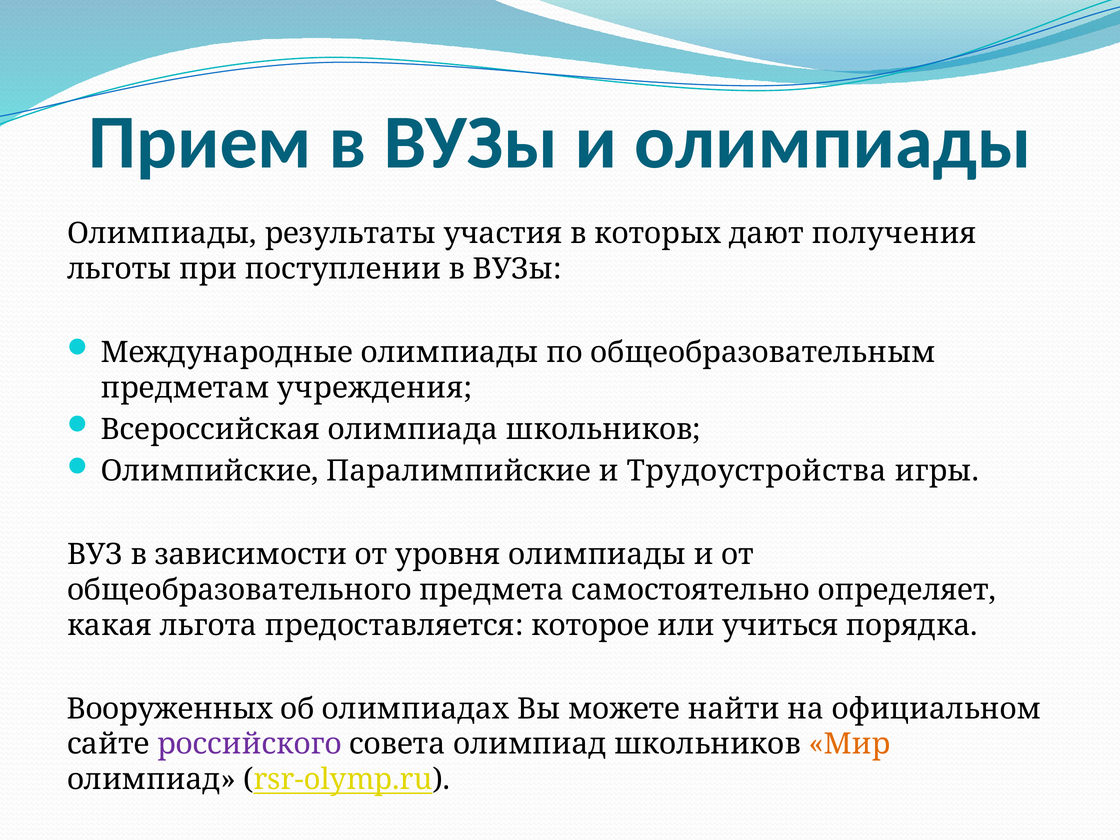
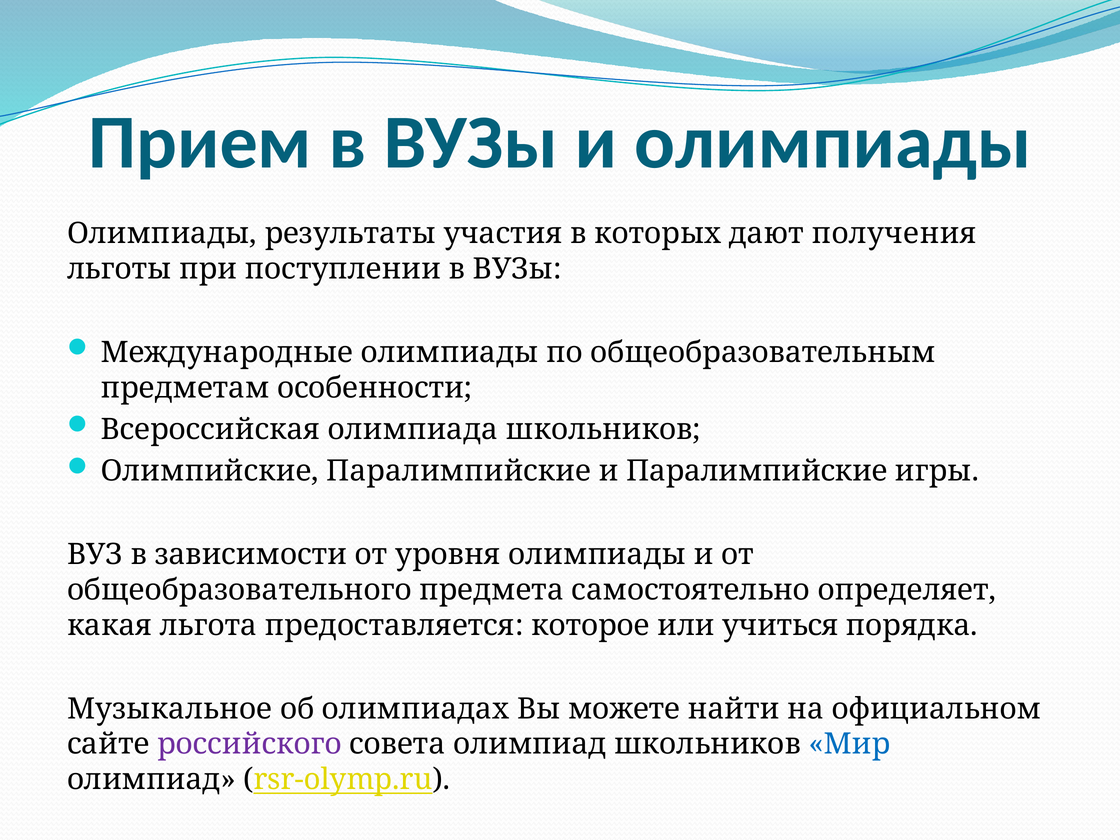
учреждения: учреждения -> особенности (375, 388)
и Трудоустройства: Трудоустройства -> Паралимпийские (757, 471)
Вооруженных: Вооруженных -> Музыкальное (170, 709)
Мир colour: orange -> blue (850, 744)
